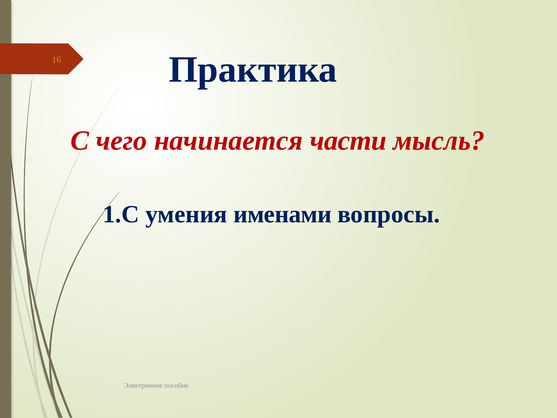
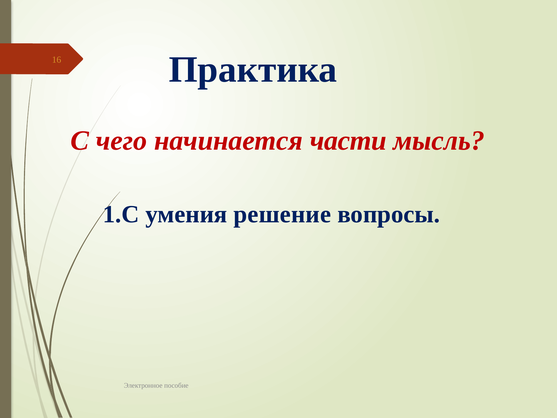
именами: именами -> решение (282, 214)
